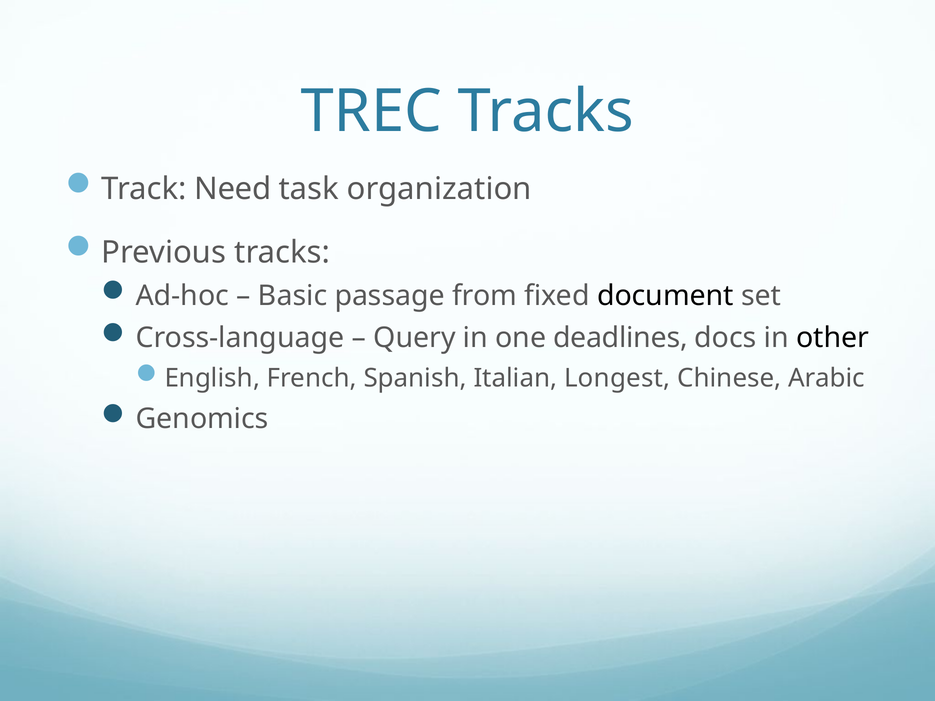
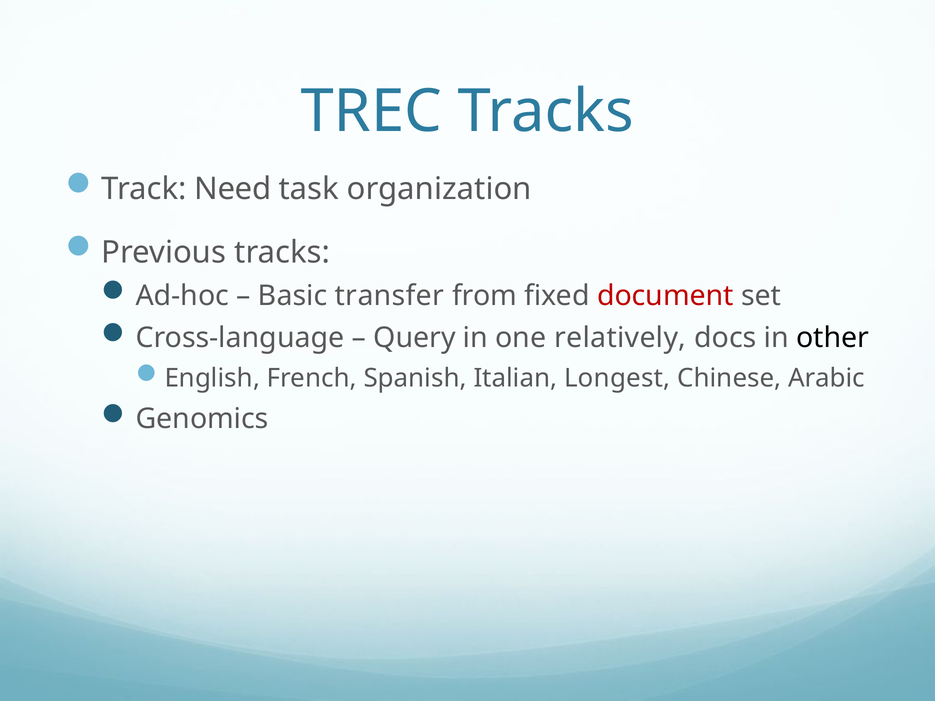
passage: passage -> transfer (389, 296)
document colour: black -> red (665, 296)
deadlines: deadlines -> relatively (620, 338)
